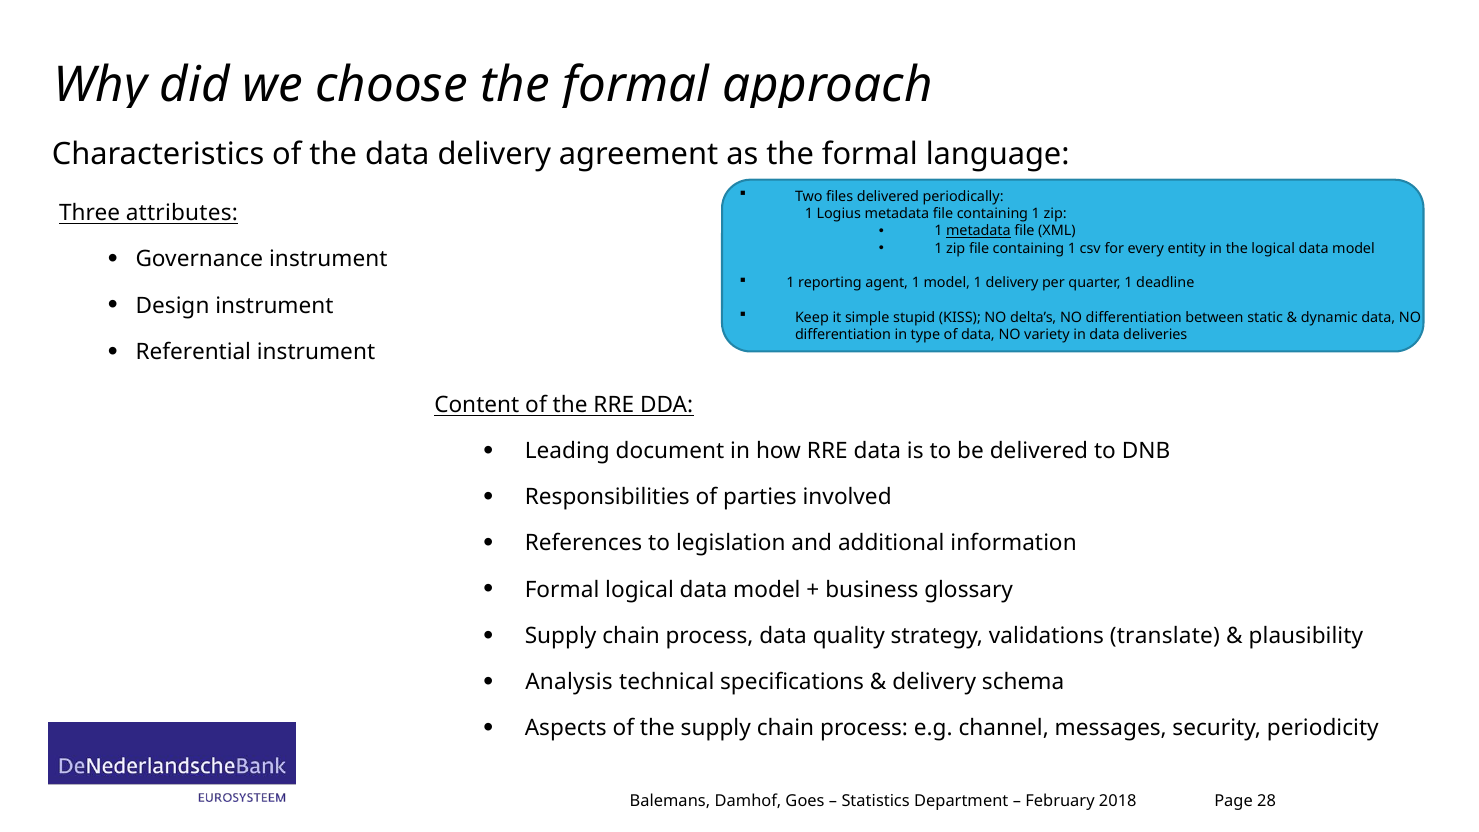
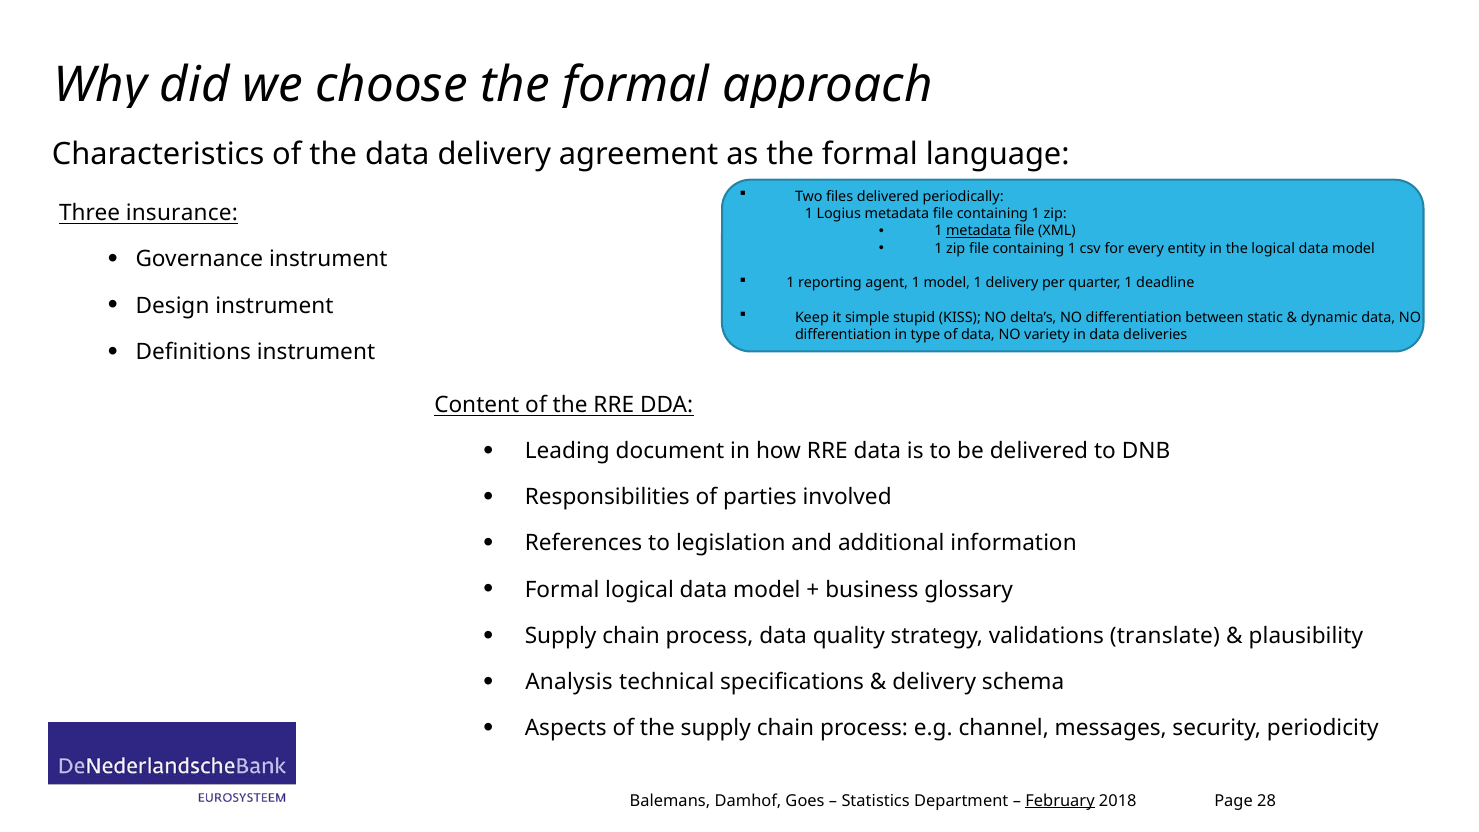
attributes: attributes -> insurance (182, 213)
Referential: Referential -> Definitions (193, 352)
February underline: none -> present (1060, 801)
